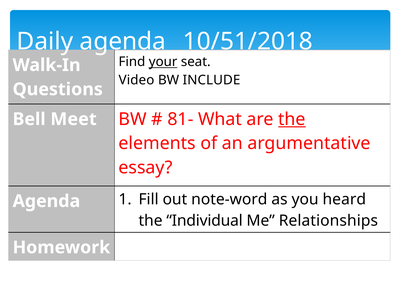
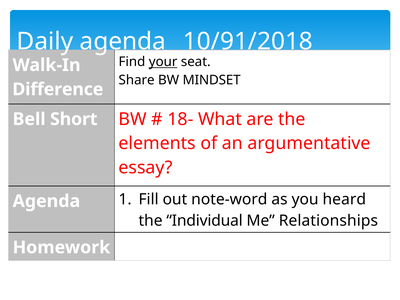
10/51/2018: 10/51/2018 -> 10/91/2018 (248, 41)
Video: Video -> Share (137, 80)
INCLUDE: INCLUDE -> MINDSET (212, 80)
Questions: Questions -> Difference (58, 89)
Meet: Meet -> Short (74, 119)
81-: 81- -> 18- (180, 119)
the underline: present -> none (292, 119)
